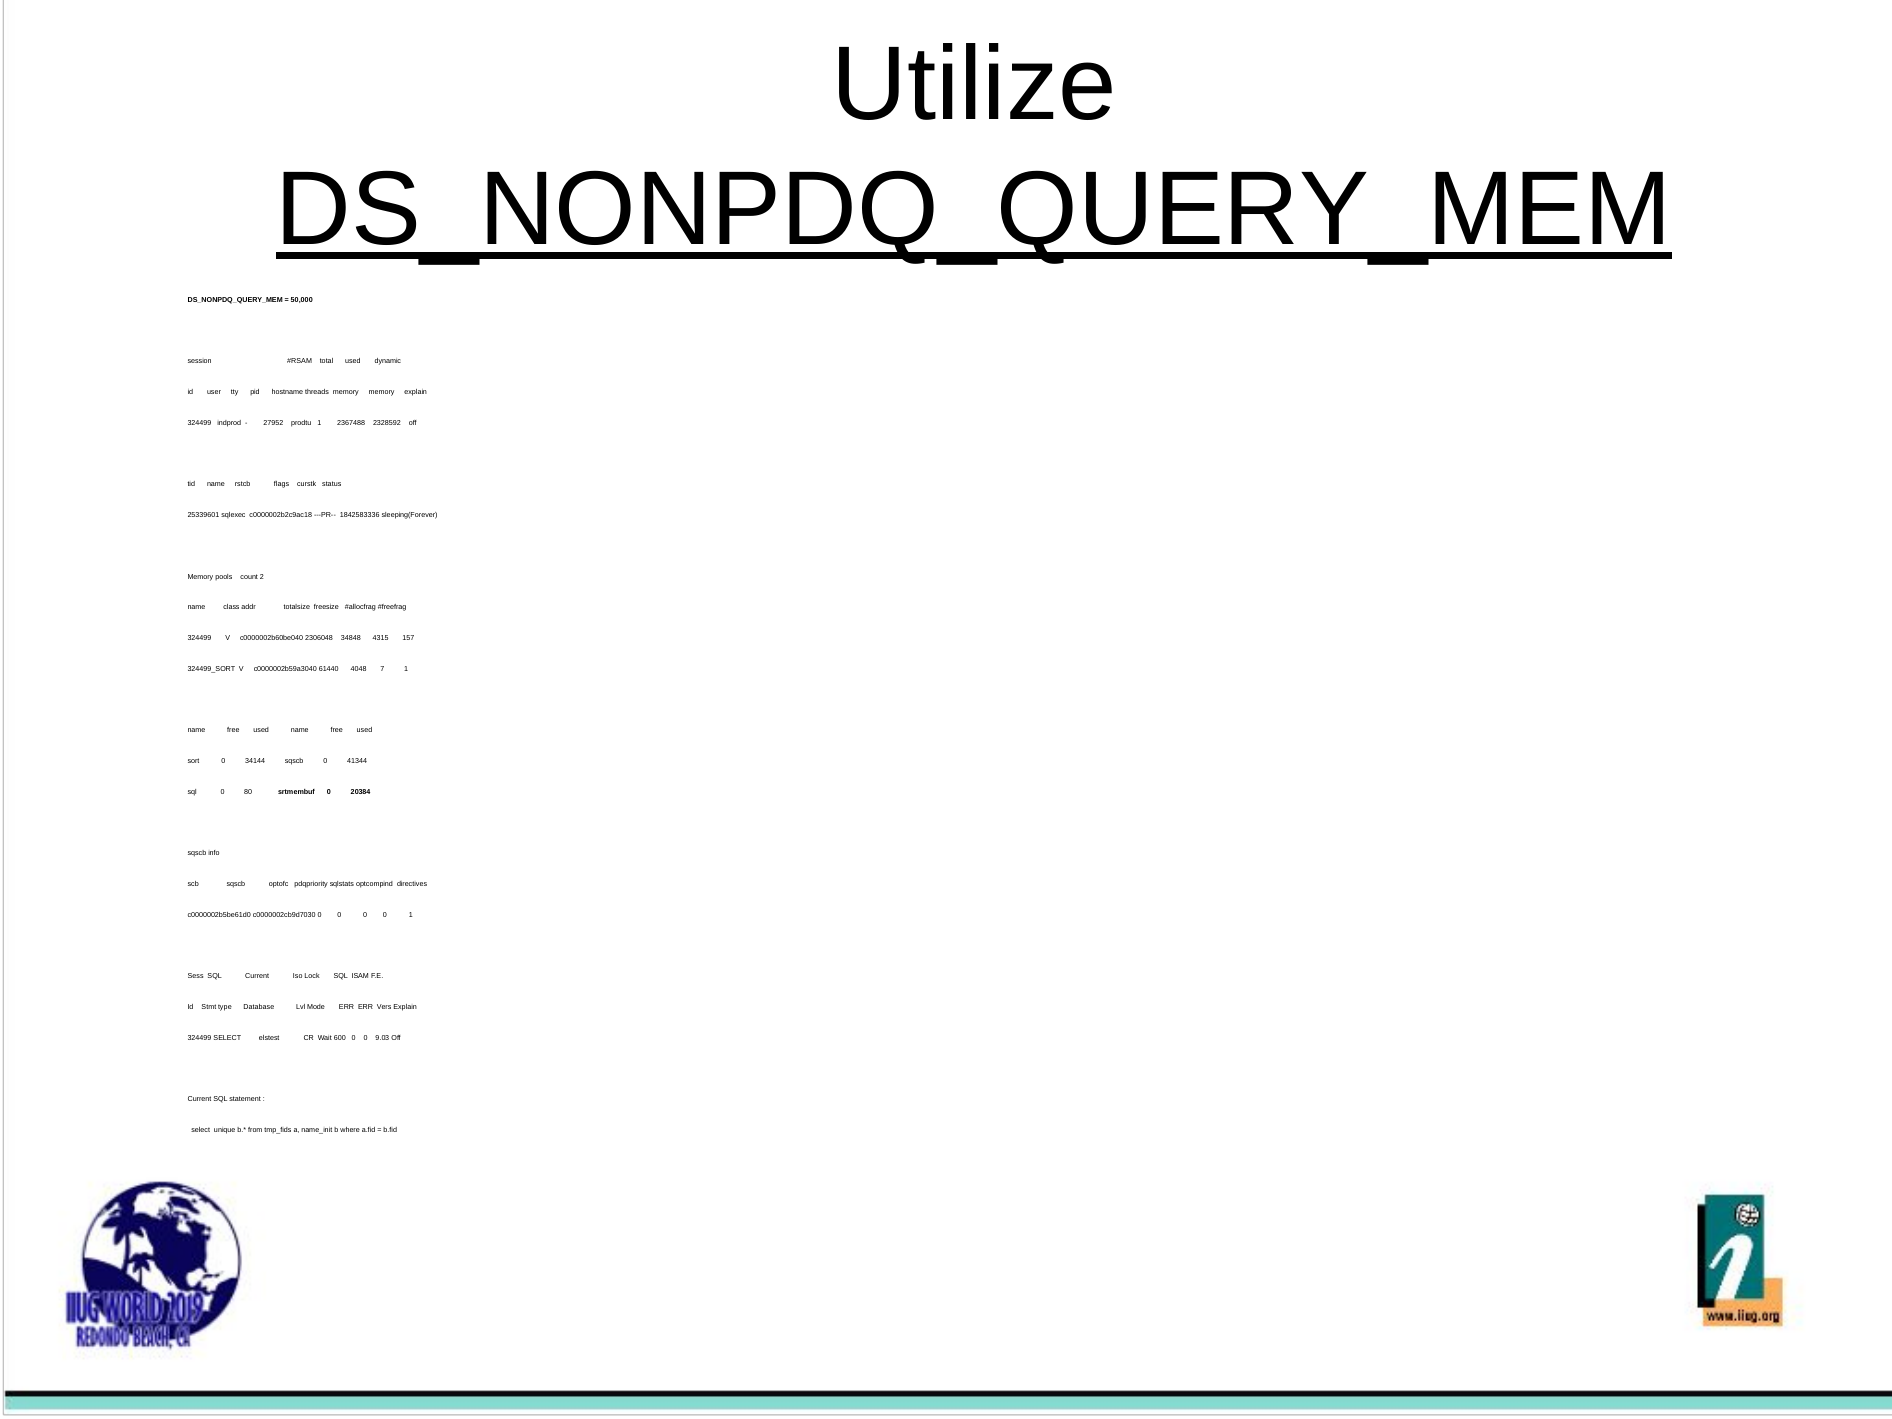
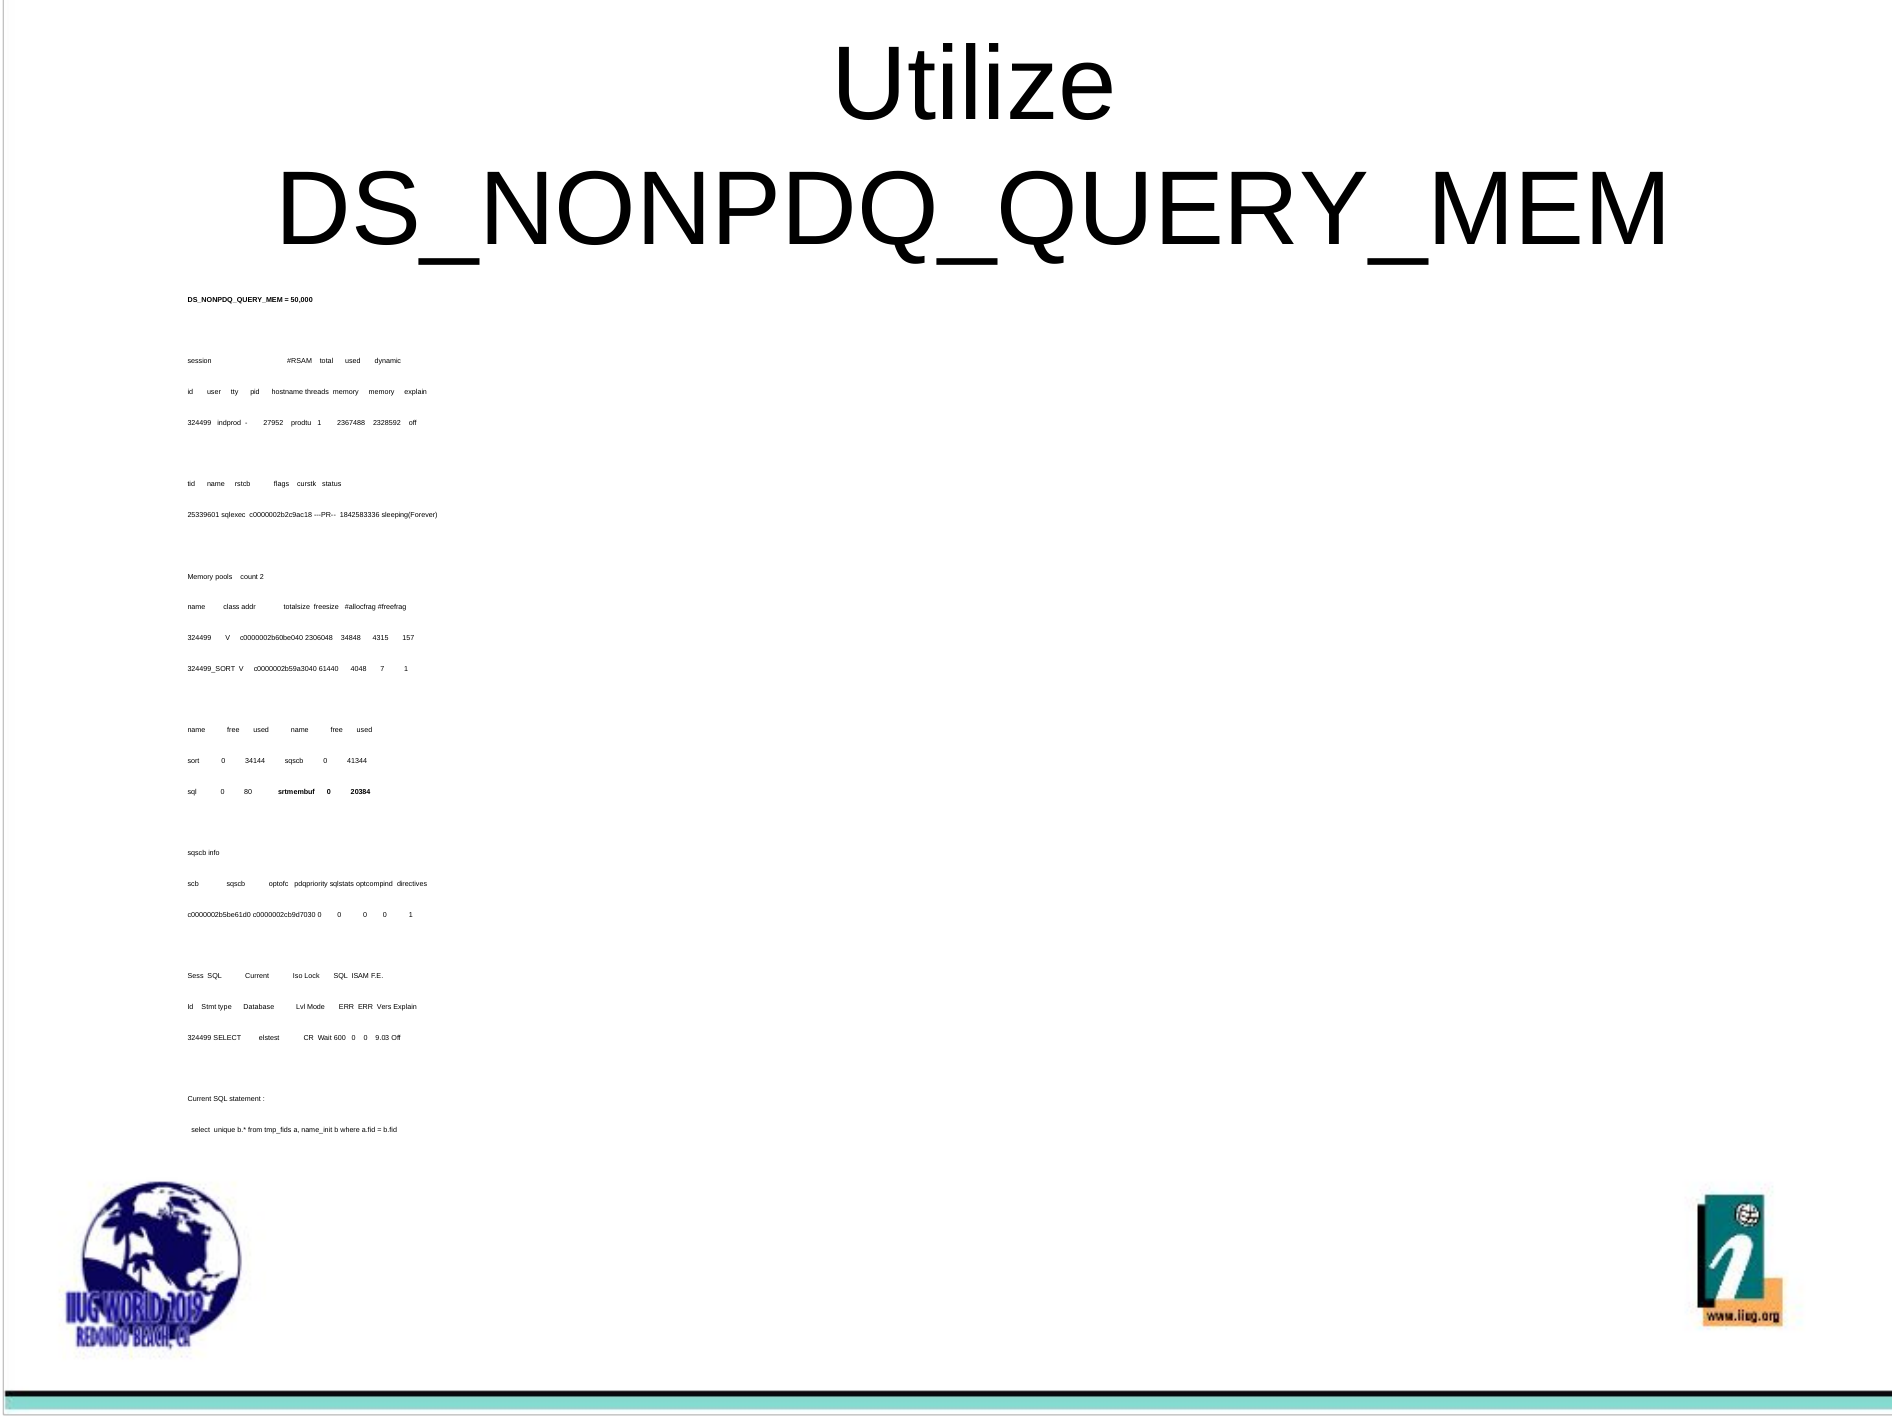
DS_NONPDQ_QUERY_MEM underline: present -> none (974, 210)
